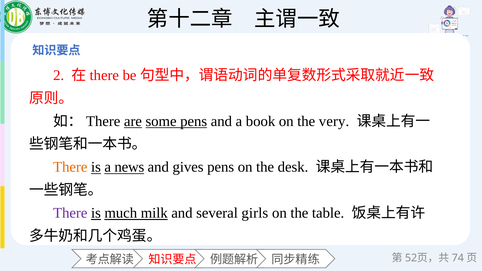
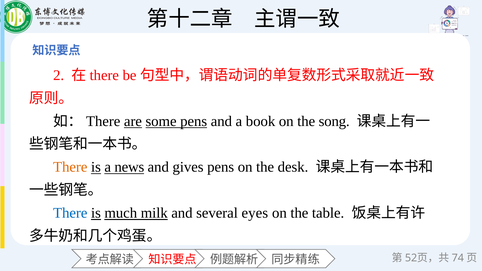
very: very -> song (334, 121)
There colour: purple -> blue (70, 213)
girls: girls -> eyes (255, 213)
